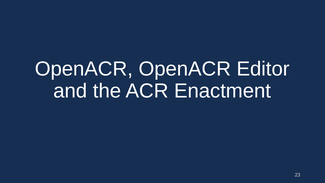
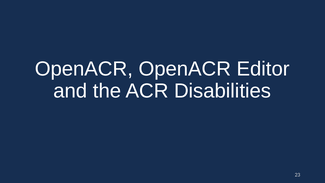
Enactment: Enactment -> Disabilities (223, 91)
